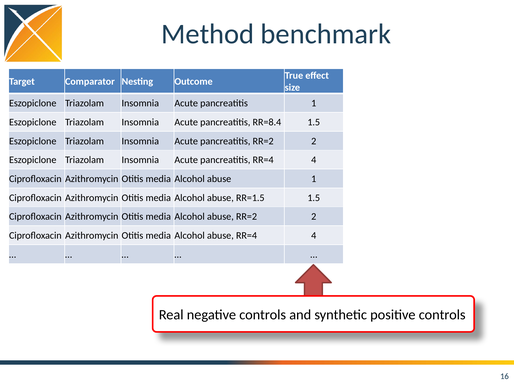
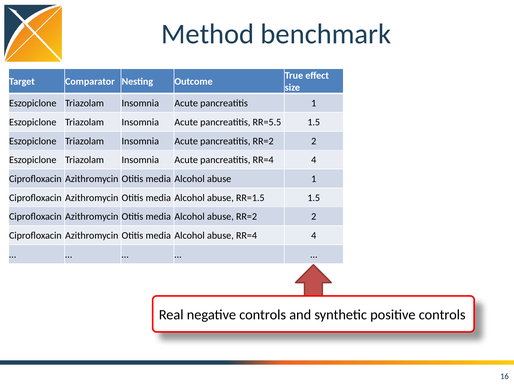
RR=8.4: RR=8.4 -> RR=5.5 (267, 122)
